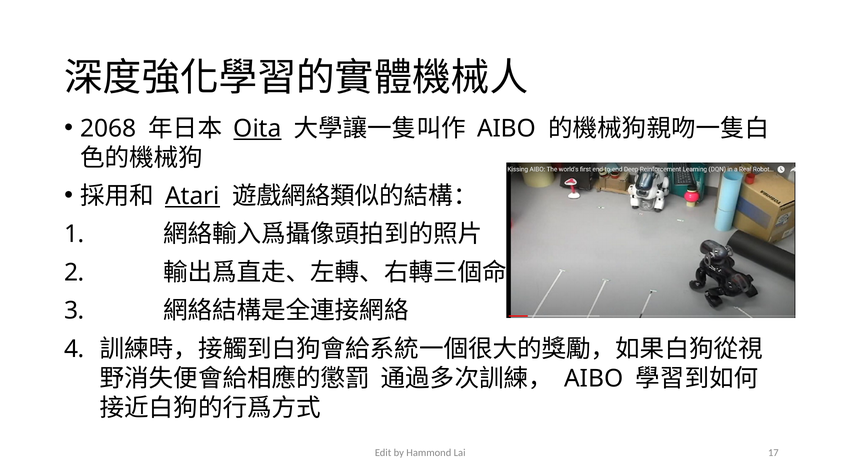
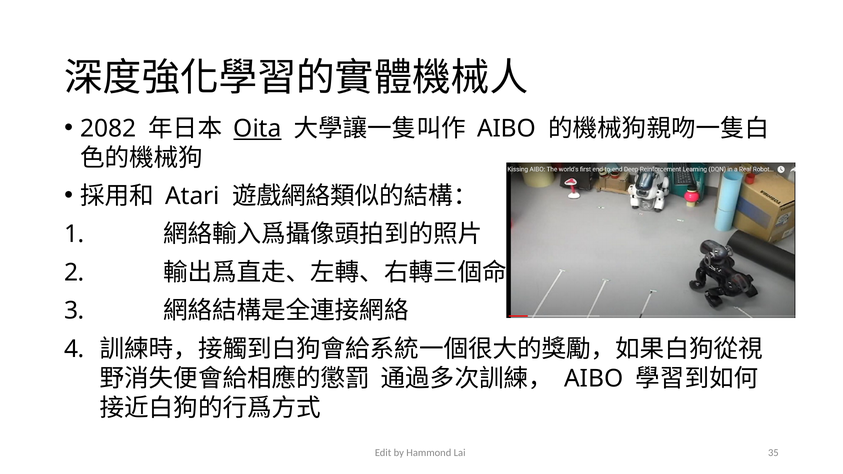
2068: 2068 -> 2082 (108, 129)
Atari underline: present -> none (192, 196)
17: 17 -> 35 (773, 453)
